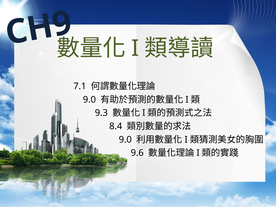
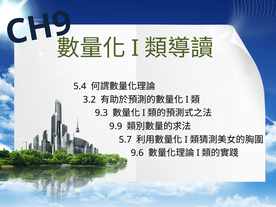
7.1: 7.1 -> 5.4 (80, 86)
9.0: 9.0 -> 3.2 (89, 100)
8.4: 8.4 -> 9.9 (116, 126)
9.0: 9.0 -> 5.7 (125, 140)
